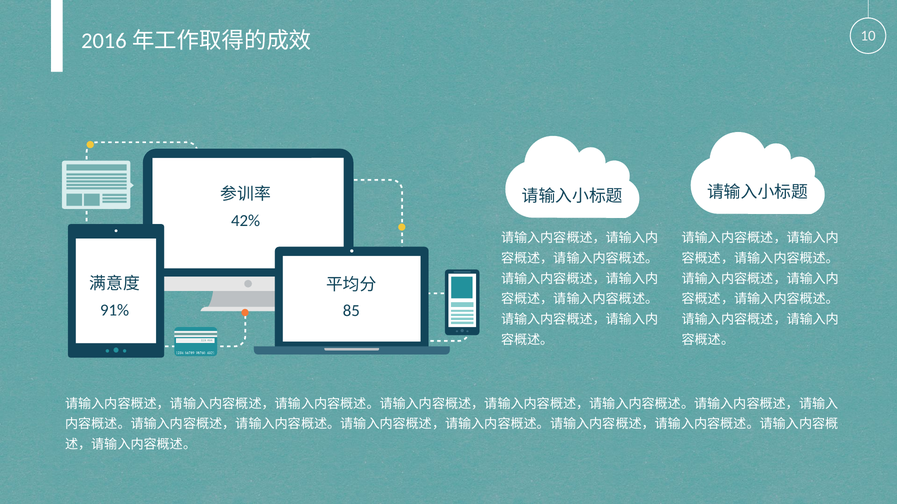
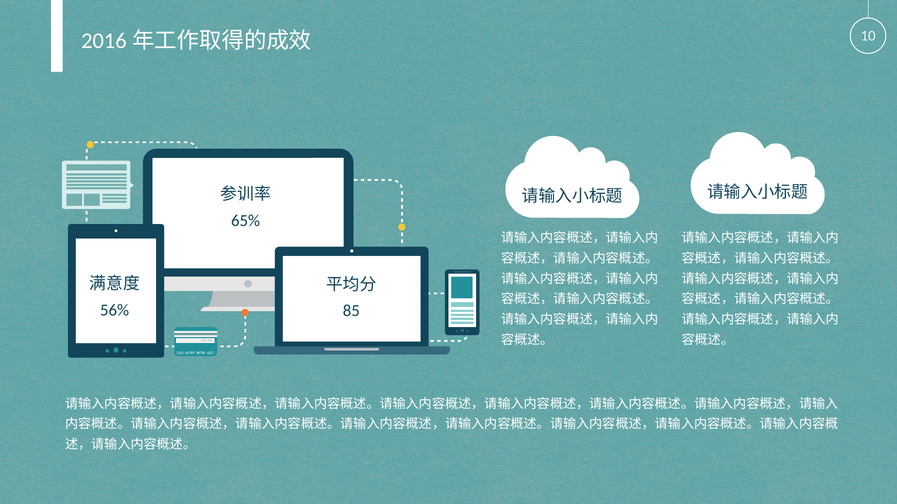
42%: 42% -> 65% (246, 221)
91%: 91% -> 56% (115, 310)
